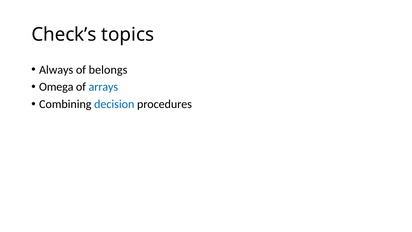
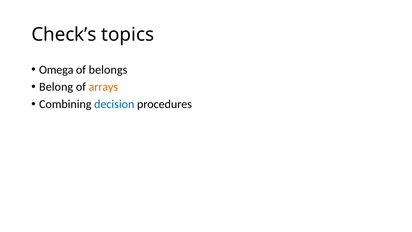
Always: Always -> Omega (56, 70)
Omega: Omega -> Belong (56, 87)
arrays colour: blue -> orange (103, 87)
